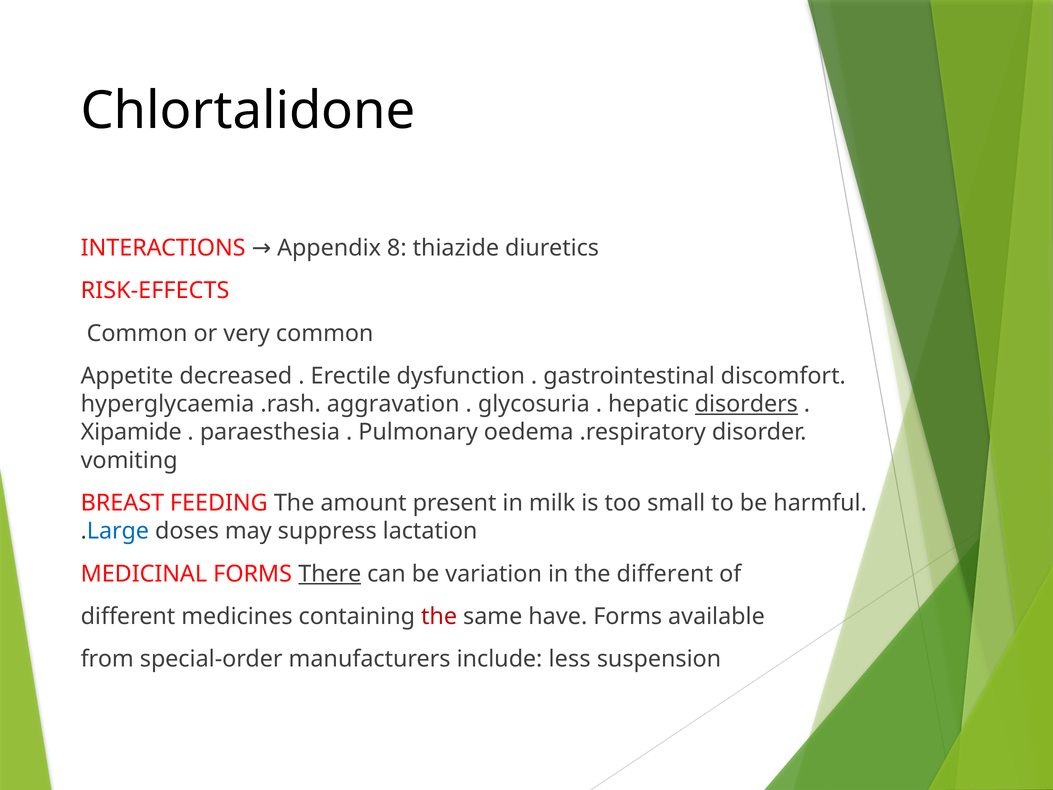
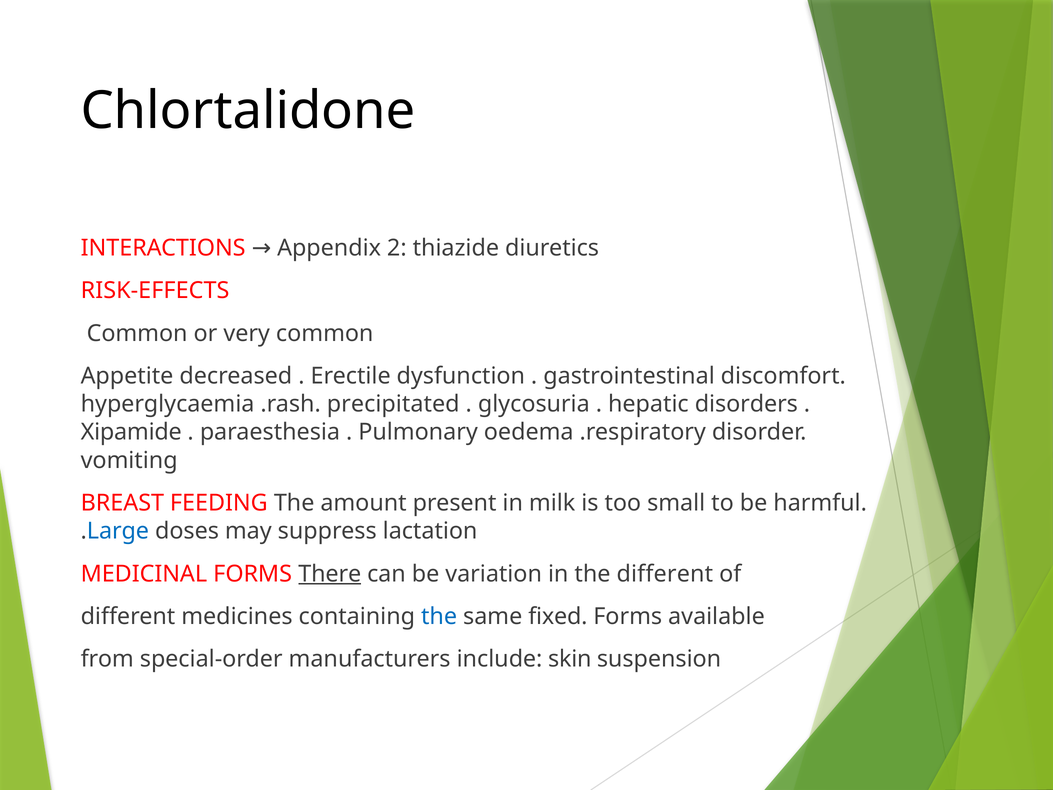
8: 8 -> 2 (397, 248)
aggravation: aggravation -> precipitated (393, 404)
disorders underline: present -> none (746, 404)
the colour: red -> blue (439, 616)
have: have -> fixed (558, 616)
less: less -> skin (570, 659)
